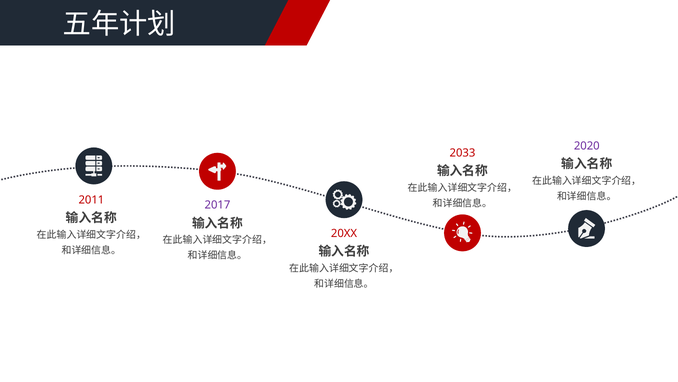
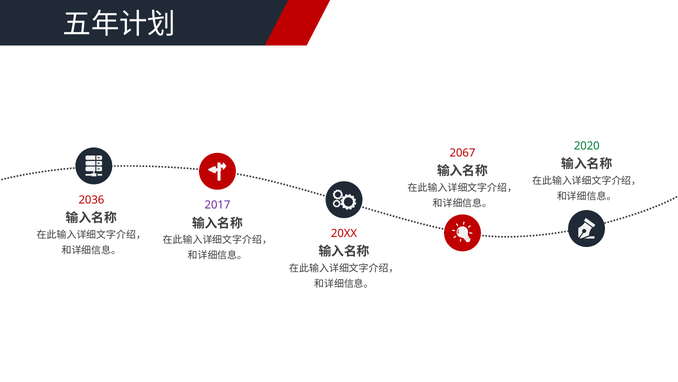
2020 colour: purple -> green (587, 146)
2033: 2033 -> 2067 (462, 153)
2011: 2011 -> 2036 (91, 200)
